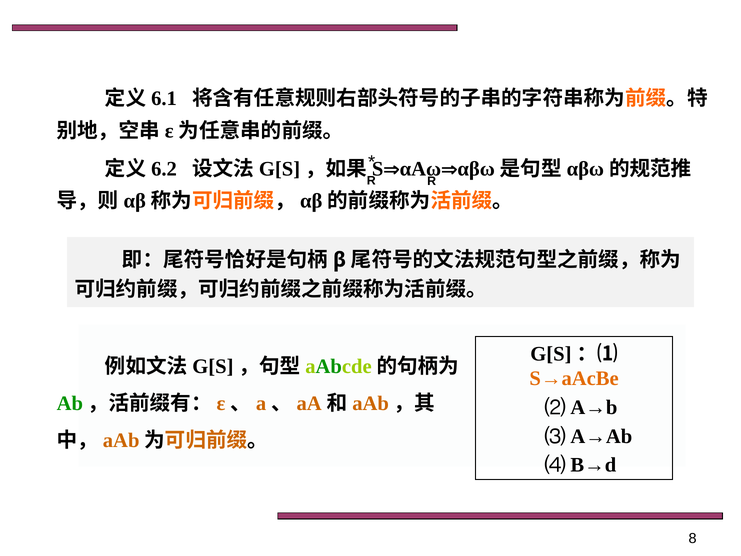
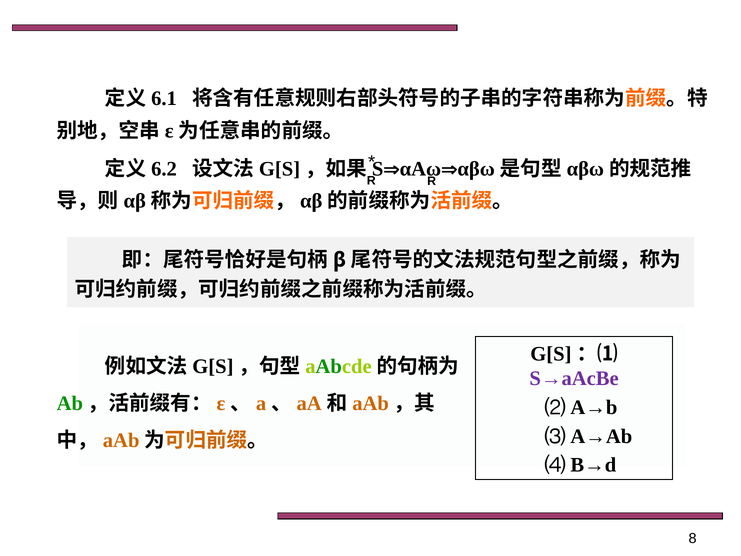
S→aAcBe colour: orange -> purple (574, 378)
